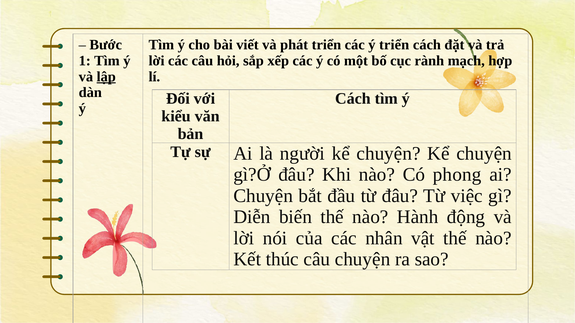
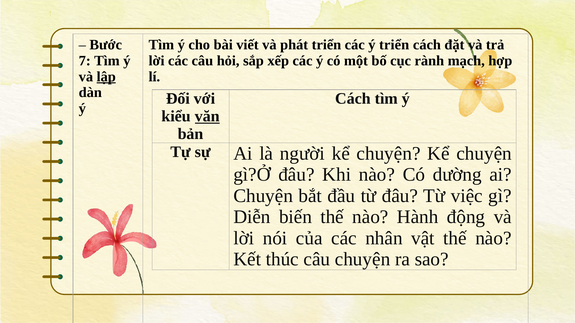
1: 1 -> 7 (85, 61)
văn underline: none -> present (207, 117)
phong: phong -> dường (457, 175)
